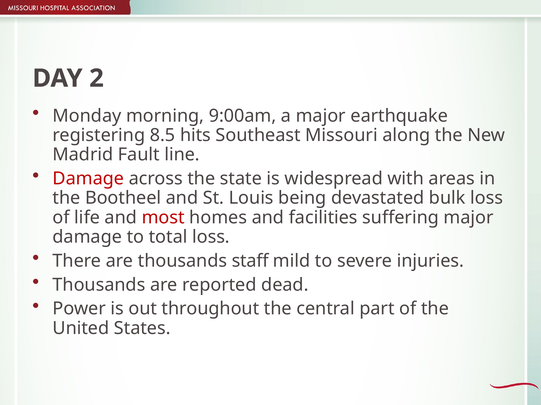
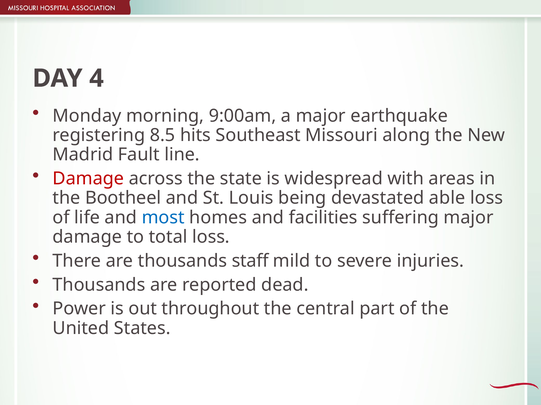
2: 2 -> 4 (96, 78)
bulk: bulk -> able (447, 198)
most colour: red -> blue (163, 218)
